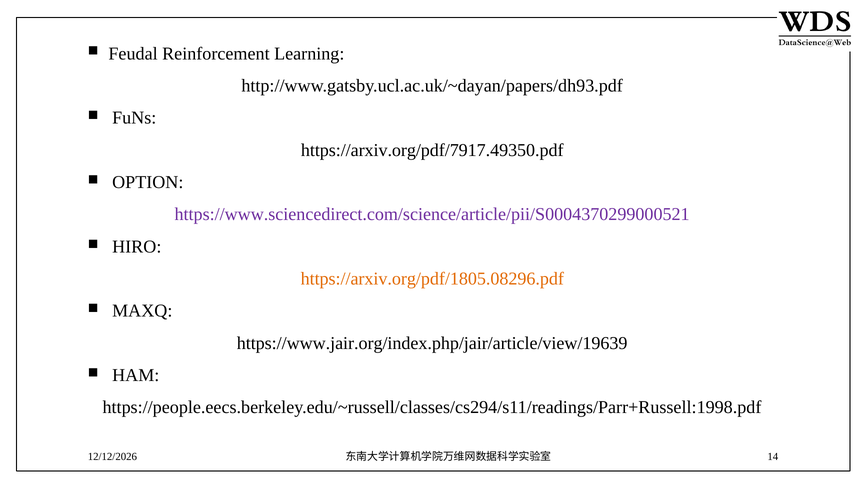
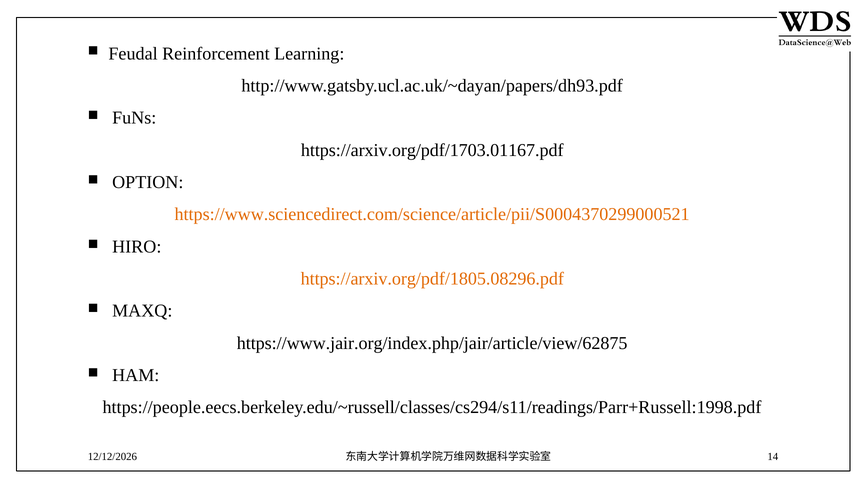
https://arxiv.org/pdf/7917.49350.pdf: https://arxiv.org/pdf/7917.49350.pdf -> https://arxiv.org/pdf/1703.01167.pdf (432, 150)
https://www.sciencedirect.com/science/article/pii/S0004370299000521 colour: purple -> orange (432, 214)
https://www.jair.org/index.php/jair/article/view/19639: https://www.jair.org/index.php/jair/article/view/19639 -> https://www.jair.org/index.php/jair/article/view/62875 (432, 343)
